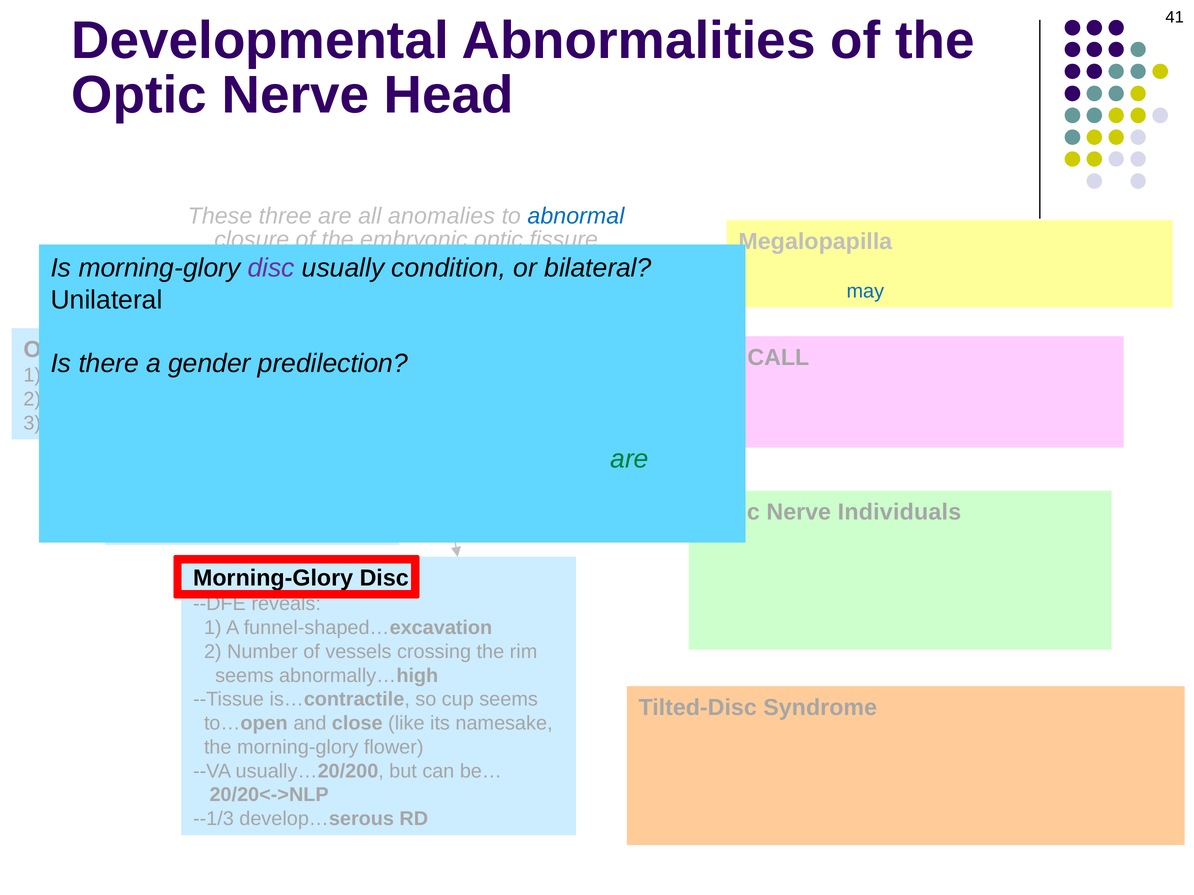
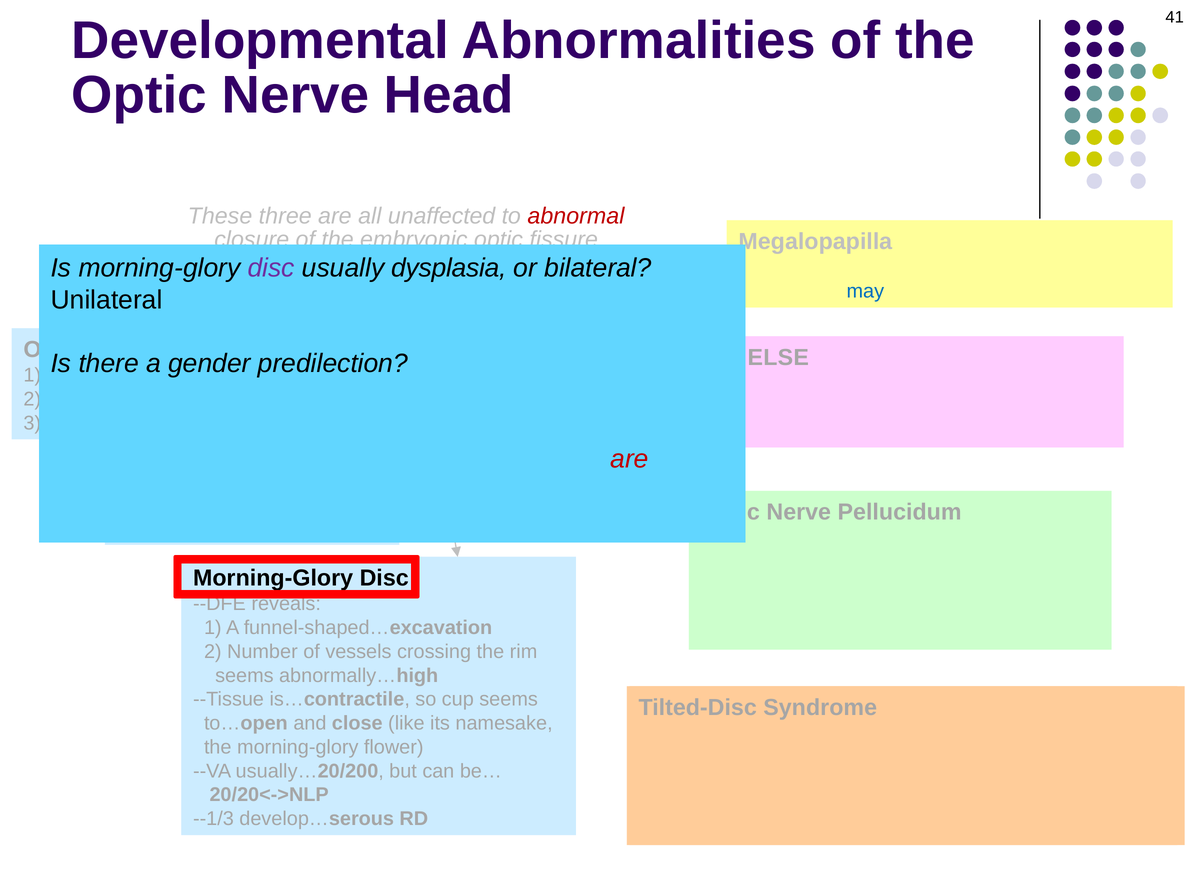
anomalies: anomalies -> unaffected (442, 216)
abnormal colour: blue -> red (576, 216)
condition: condition -> dysplasia (449, 268)
CALL: CALL -> ELSE (778, 358)
are colour: green -> red (629, 459)
Individuals: Individuals -> Pellucidum (900, 513)
